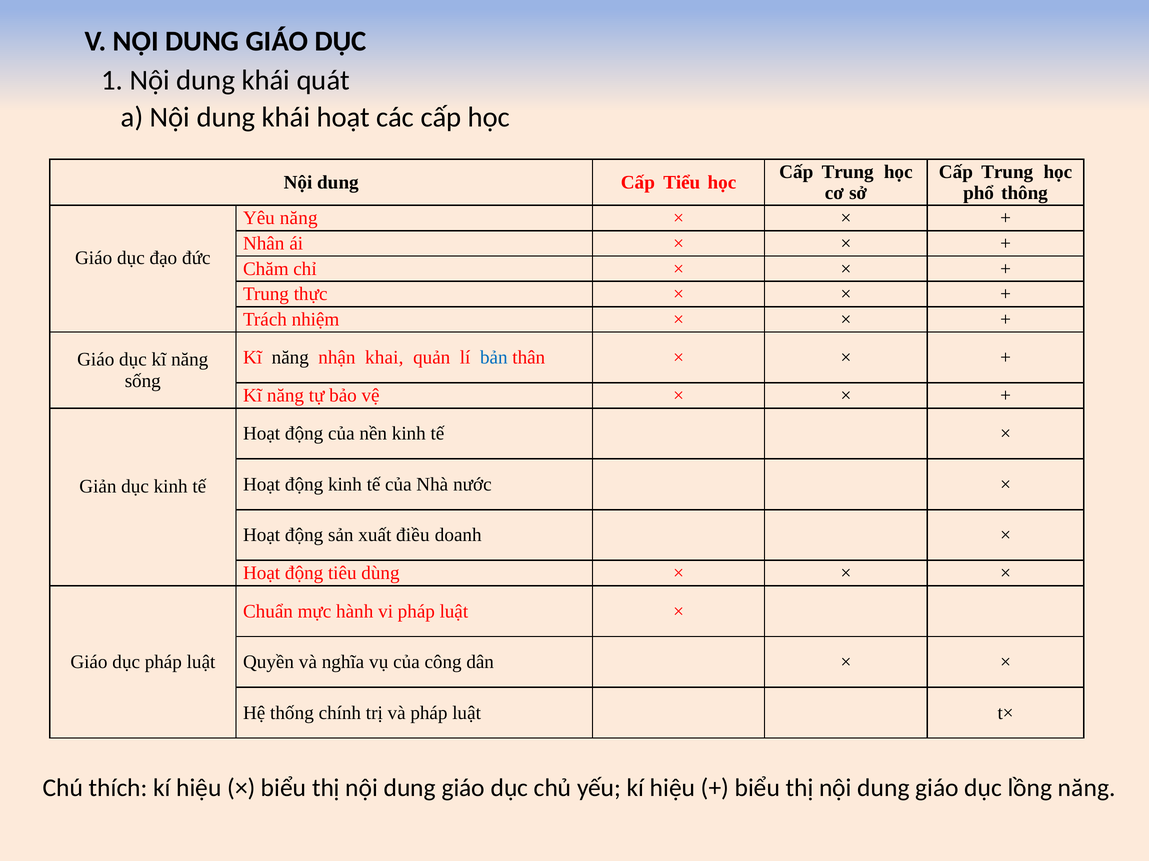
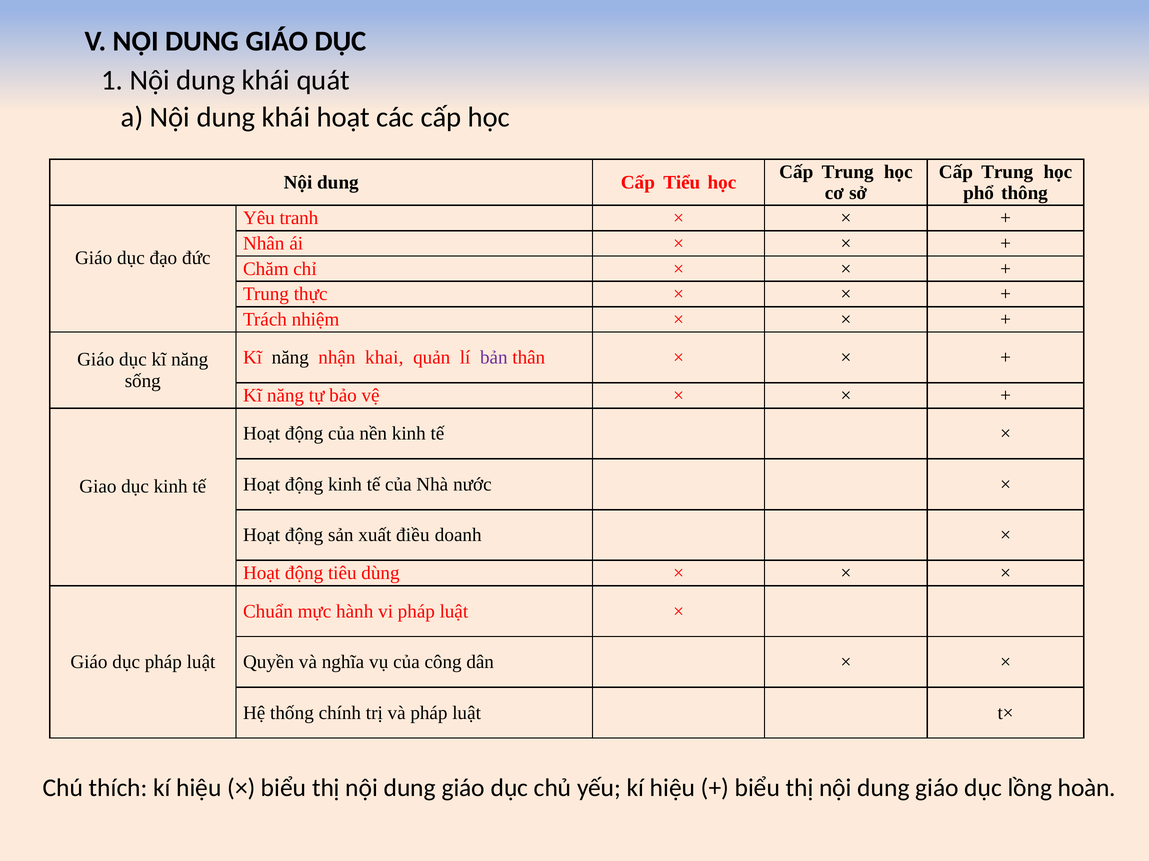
Yêu năng: năng -> tranh (299, 218)
bản colour: blue -> purple (494, 358)
Giản: Giản -> Giao (98, 487)
lồng năng: năng -> hoàn (1087, 788)
